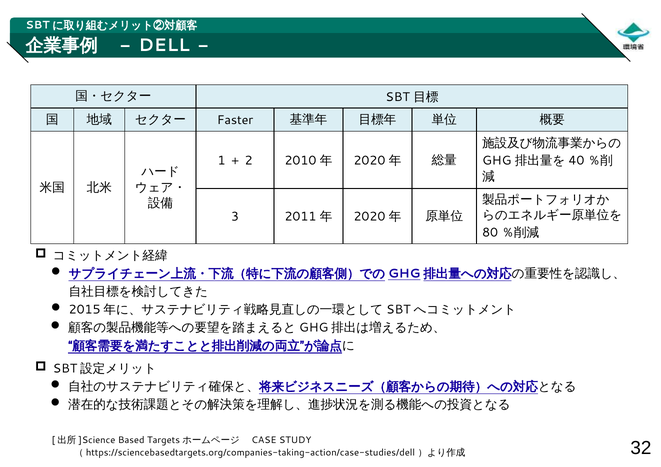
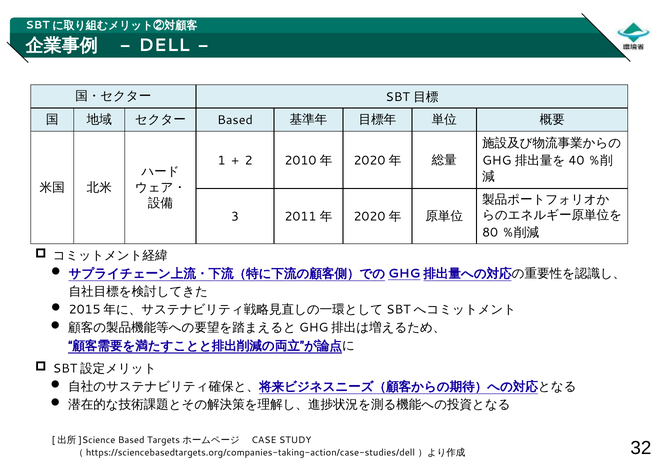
Faster: Faster -> Based (235, 120)
